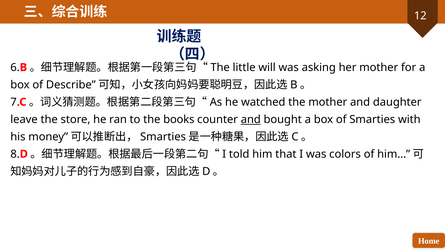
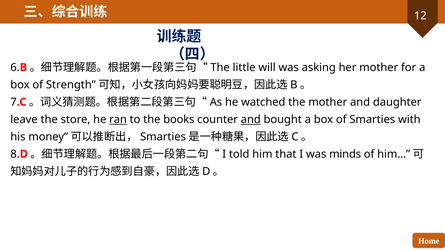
Describe: Describe -> Strength (71, 85)
ran underline: none -> present (118, 120)
colors: colors -> minds (345, 154)
